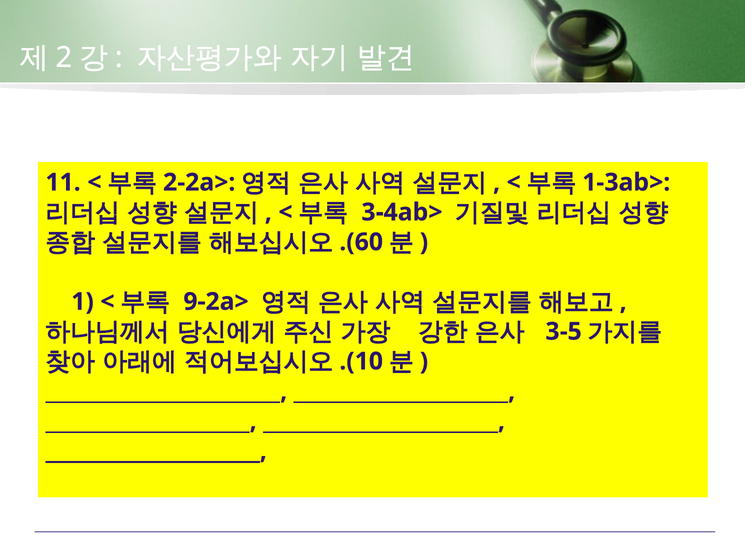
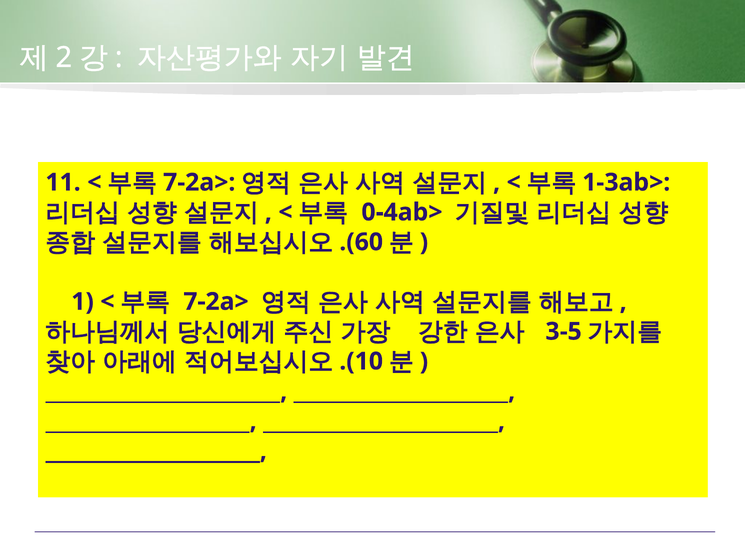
2-2a>: 2-2a> -> 7-2a> (199, 182)
3-4ab>: 3-4ab> -> 0-4ab> (402, 212)
9-2a>: 9-2a> -> 7-2a> (216, 302)
